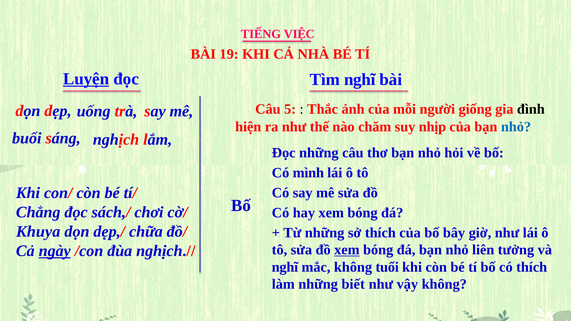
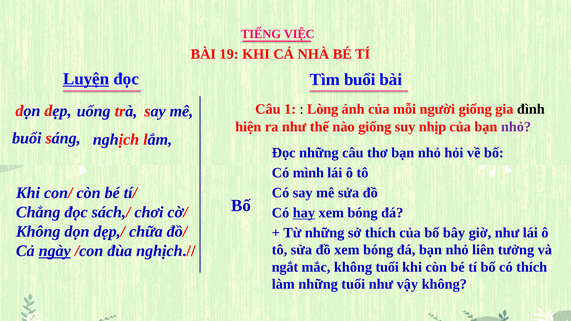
Tìm nghĩ: nghĩ -> buổi (360, 79)
5: 5 -> 1 (290, 109)
Thắc: Thắc -> Lòng (323, 109)
nào chăm: chăm -> giống (375, 127)
nhỏ colour: blue -> purple (516, 127)
hay underline: none -> present (304, 213)
Khuya: Khuya -> Không (38, 231)
xem underline: present -> none (347, 250)
nghĩ: nghĩ -> ngắt (285, 267)
những biết: biết -> tuổi (353, 284)
